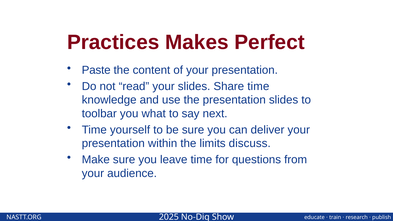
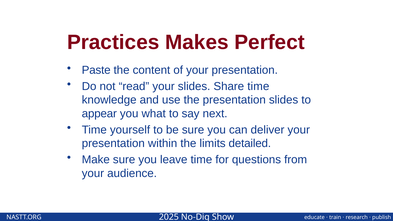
toolbar: toolbar -> appear (99, 114)
discuss: discuss -> detailed (250, 144)
